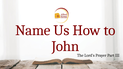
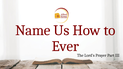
John: John -> Ever (65, 46)
